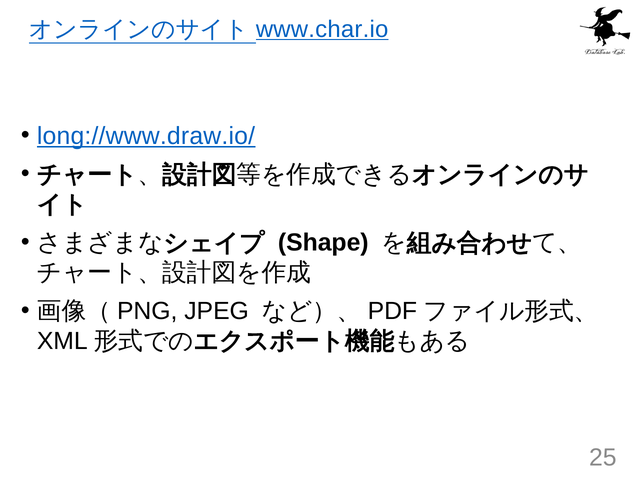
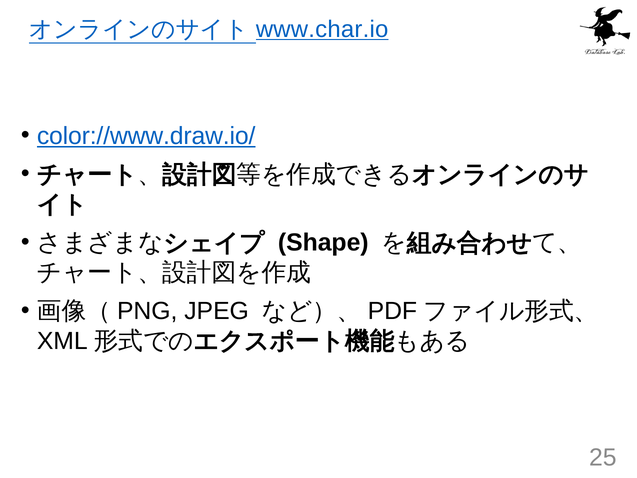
long://www.draw.io/: long://www.draw.io/ -> color://www.draw.io/ (146, 136)
